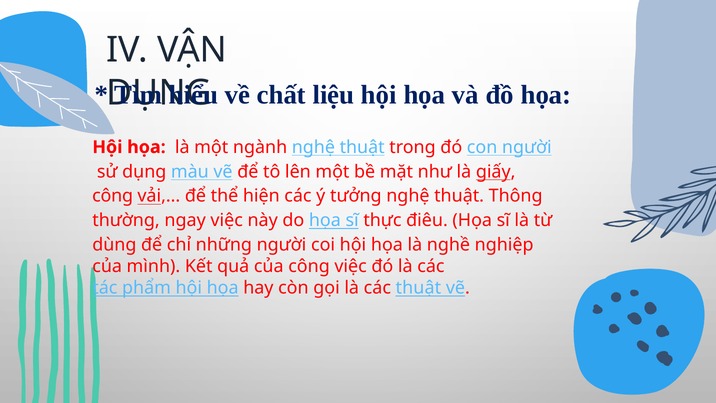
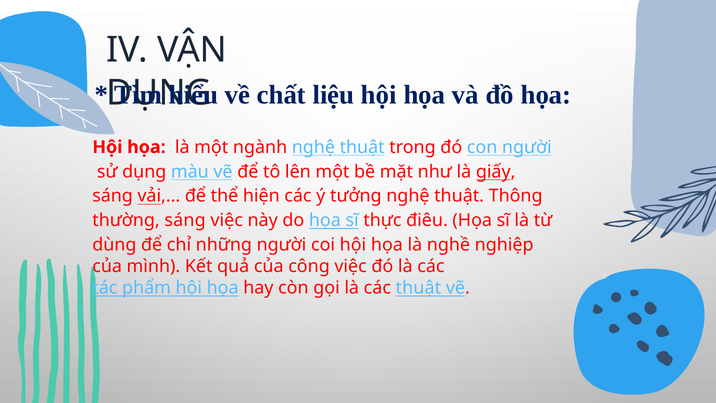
công: công -> sáng (113, 196)
thường ngay: ngay -> sáng (185, 220)
